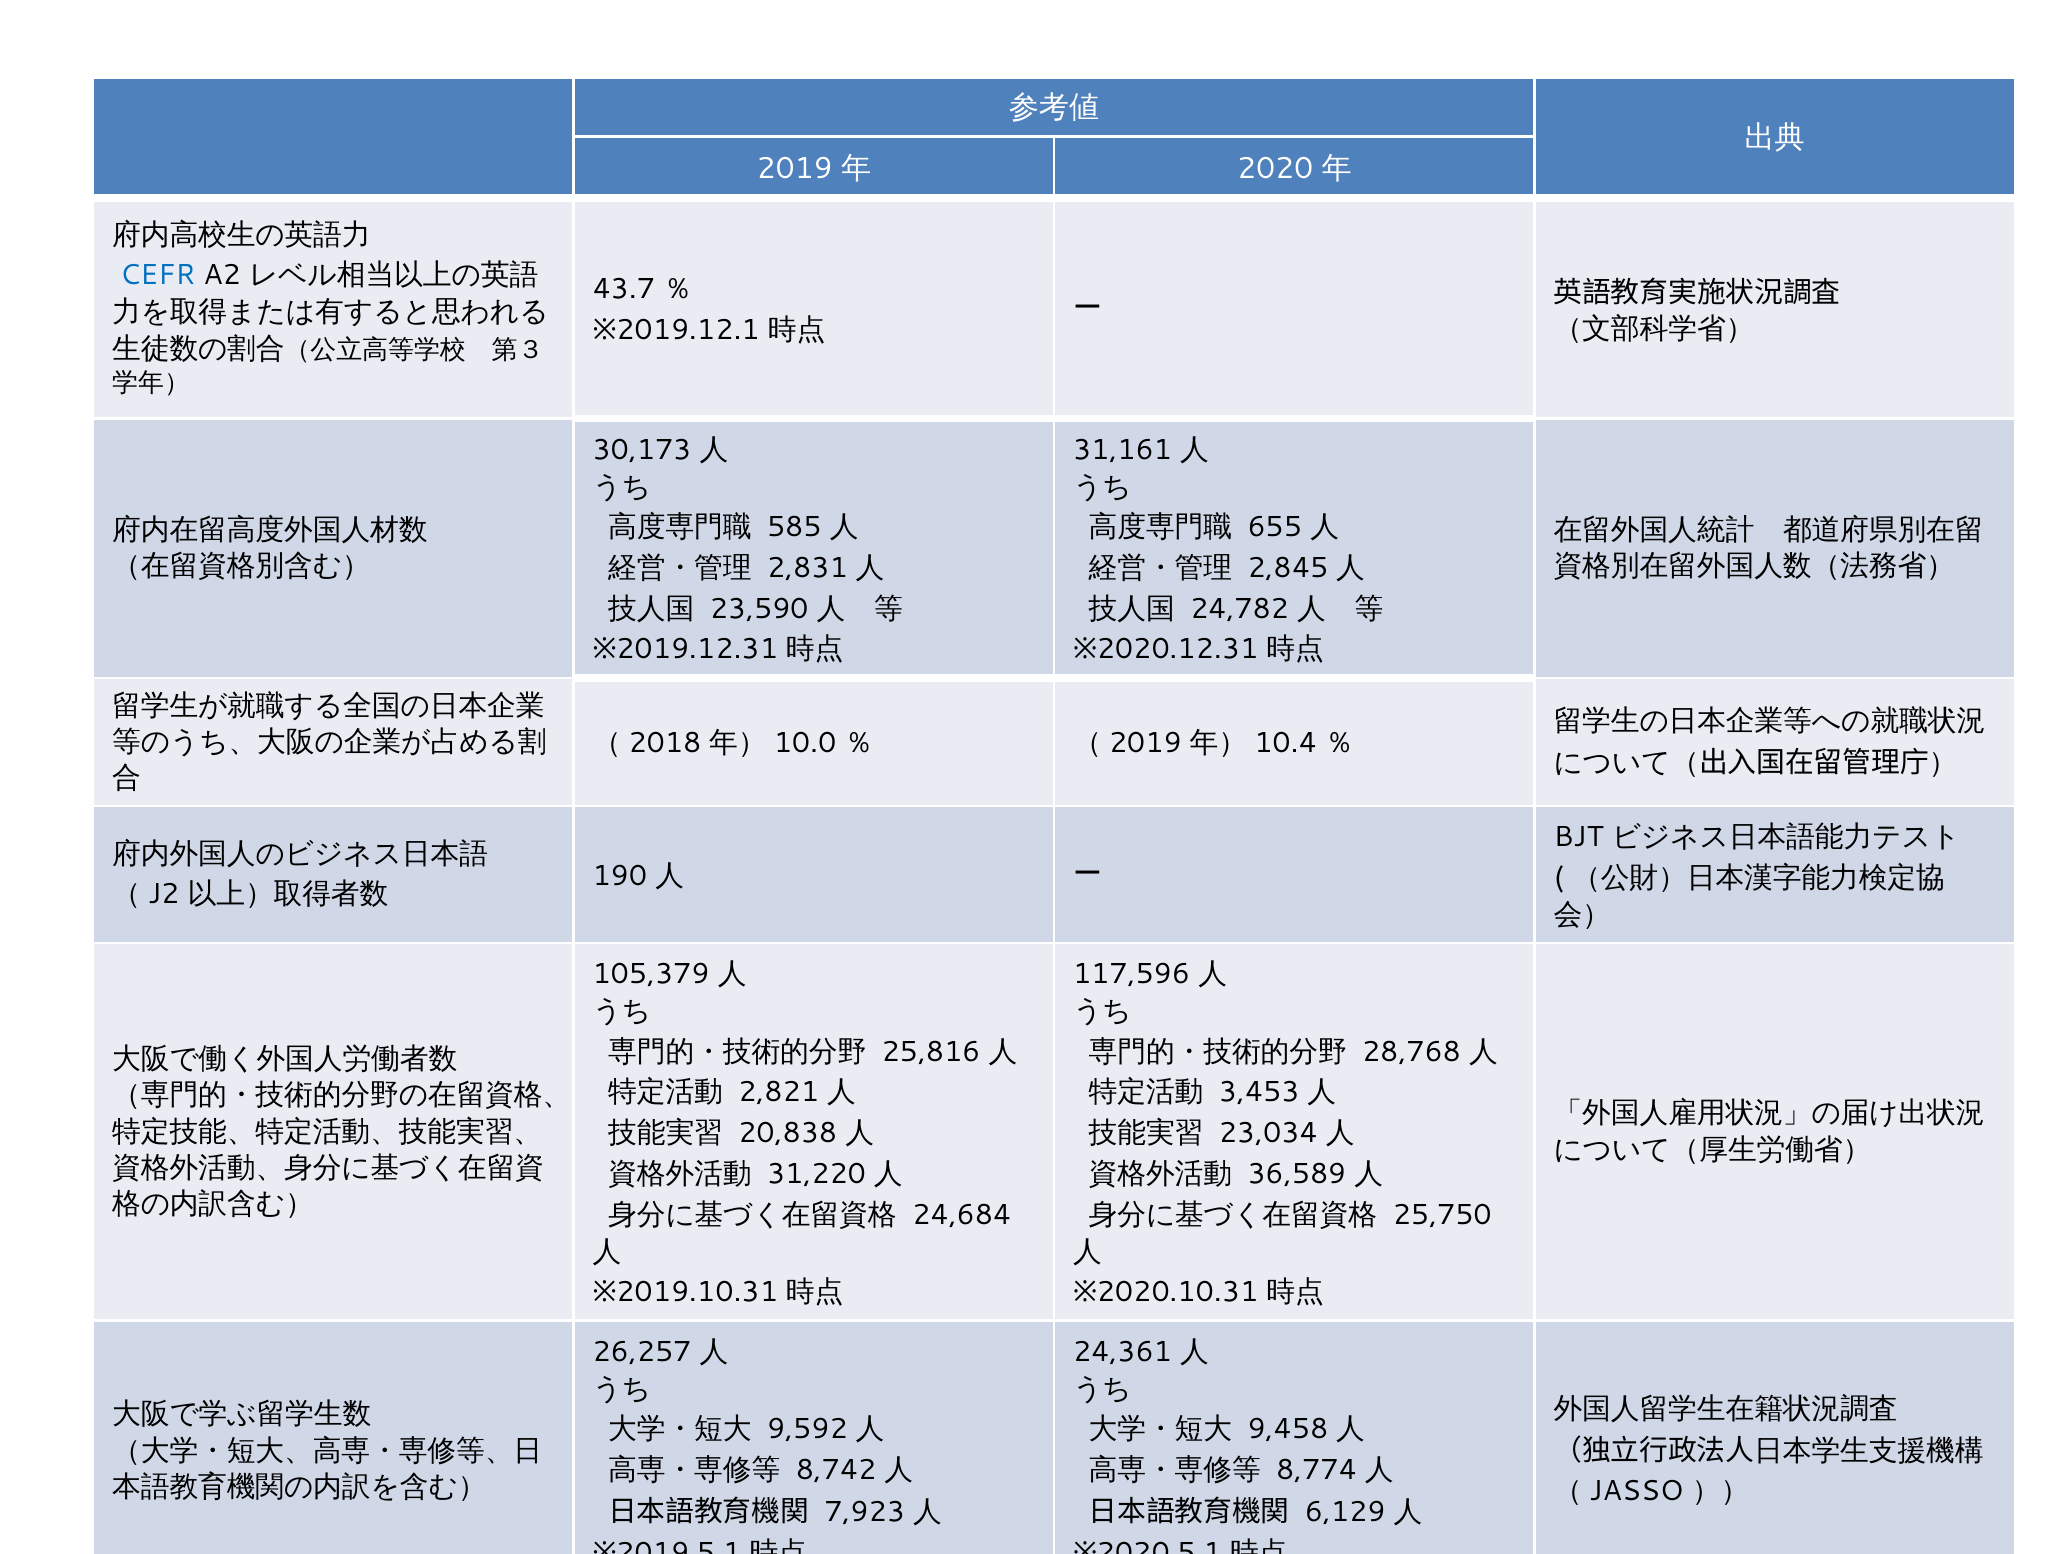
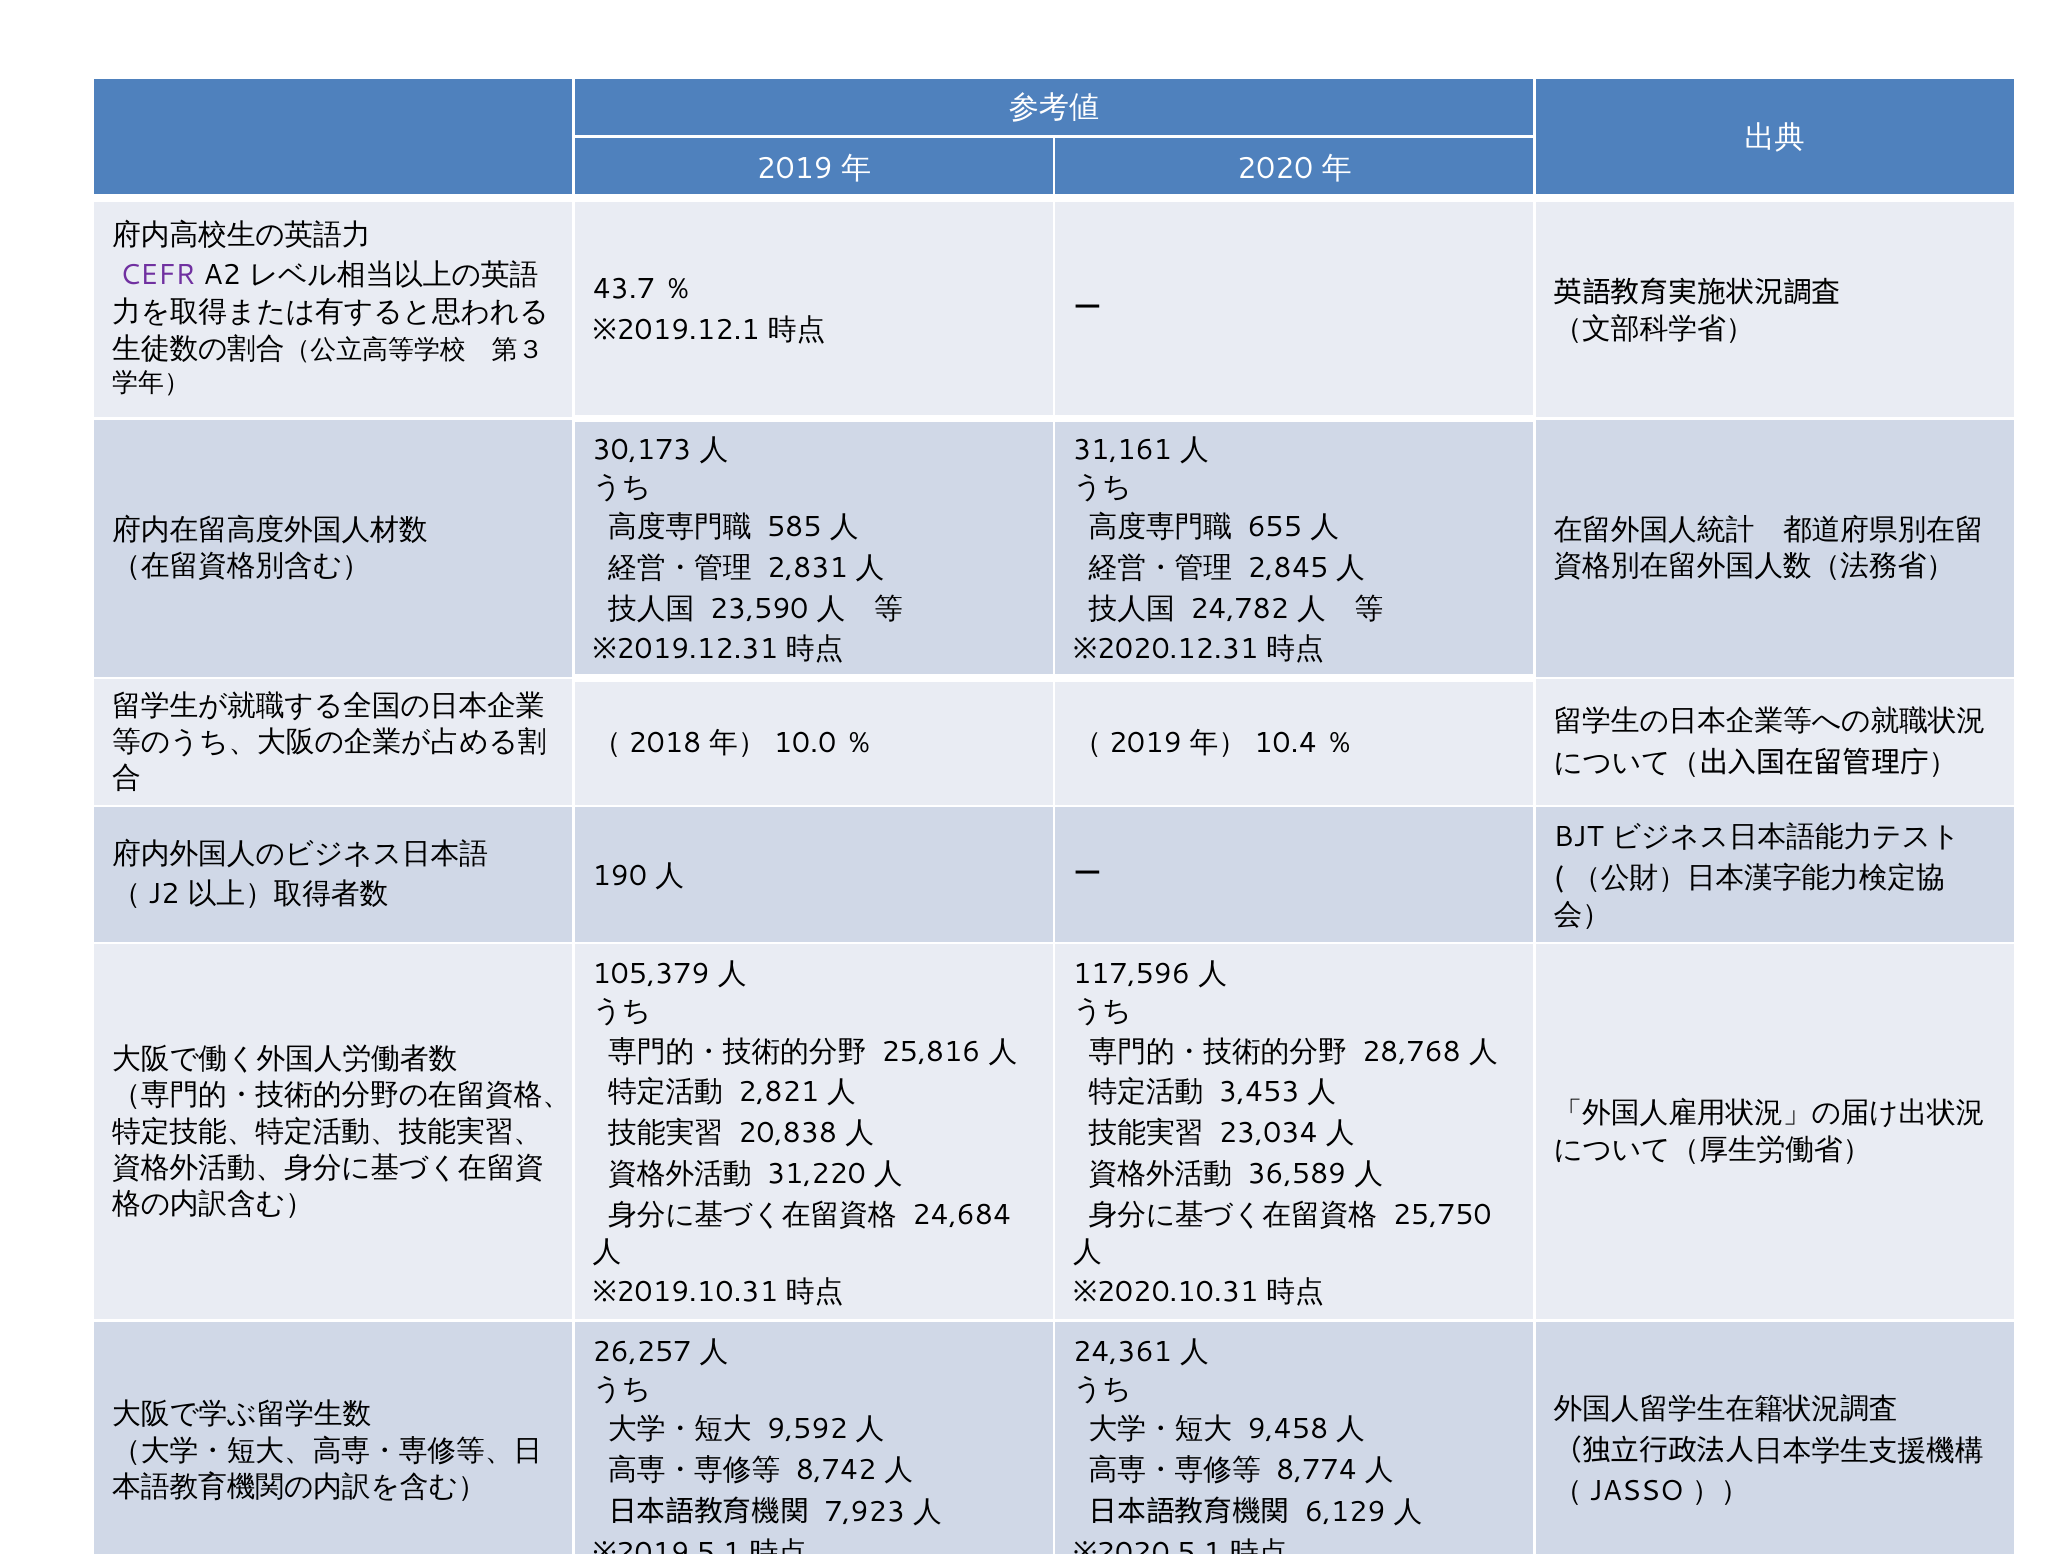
CEFR colour: blue -> purple (158, 275)
